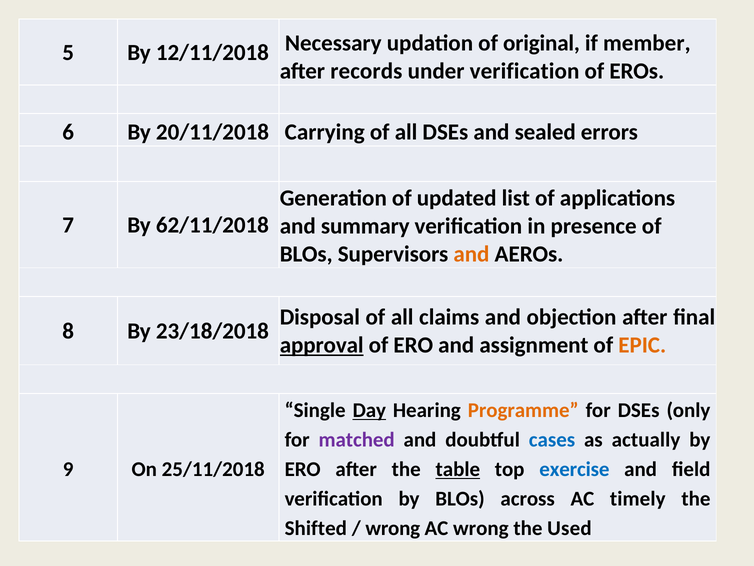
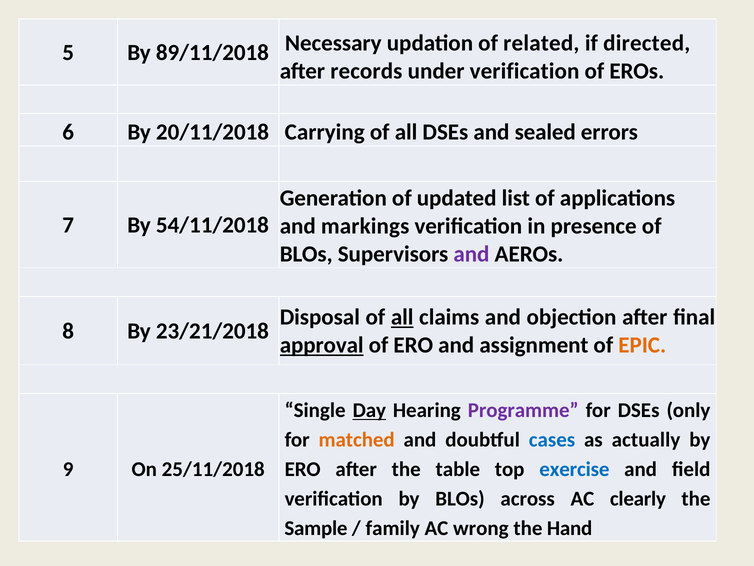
12/11/2018: 12/11/2018 -> 89/11/2018 (212, 52)
original: original -> related (541, 43)
member: member -> directed (647, 43)
62/11/2018: 62/11/2018 -> 54/11/2018 (212, 225)
summary: summary -> markings (365, 226)
and colour: orange -> purple (471, 254)
all underline: none -> present (402, 317)
23/18/2018: 23/18/2018 -> 23/21/2018 (212, 331)
Programme colour: orange -> purple (523, 410)
matched colour: purple -> orange (357, 440)
table underline: present -> none (458, 469)
timely: timely -> clearly (638, 499)
Shifted: Shifted -> Sample (316, 528)
wrong: wrong -> family (393, 528)
Used: Used -> Hand (570, 528)
